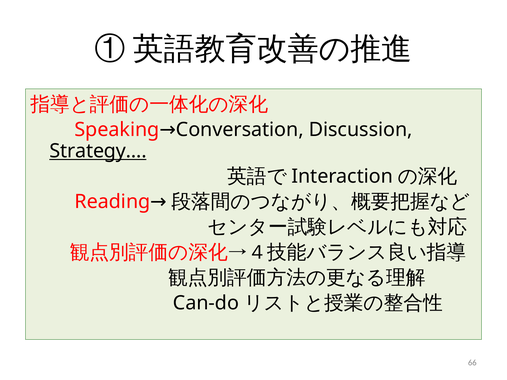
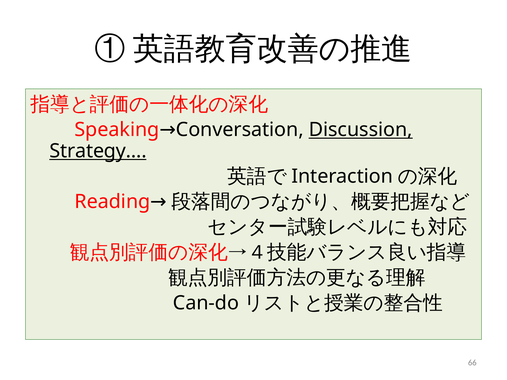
Discussion underline: none -> present (361, 130)
